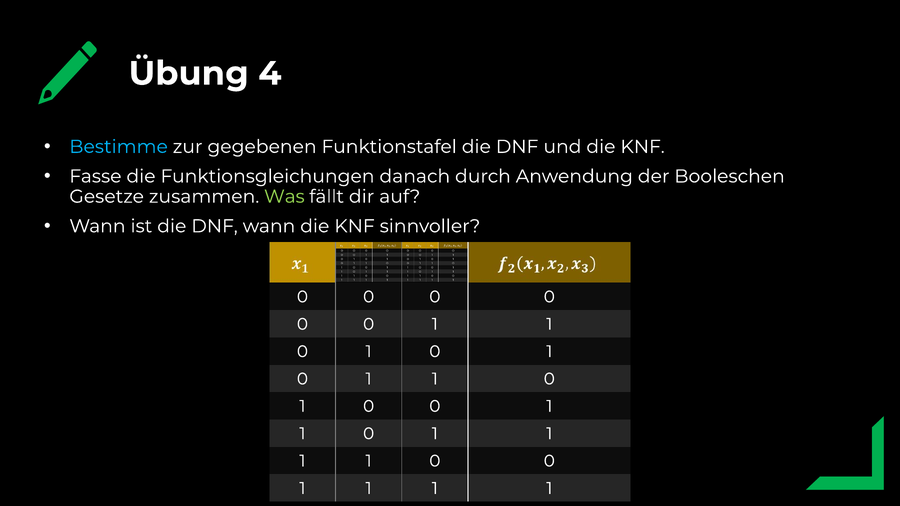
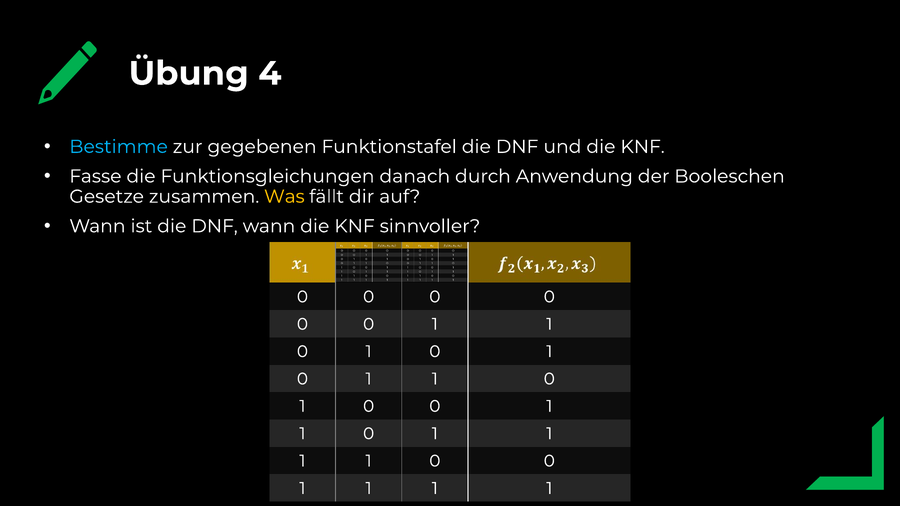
Was colour: light green -> yellow (284, 197)
